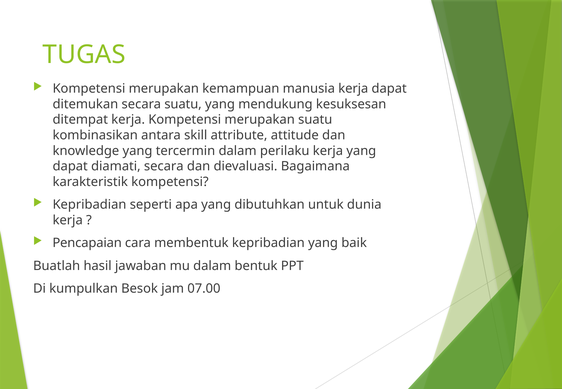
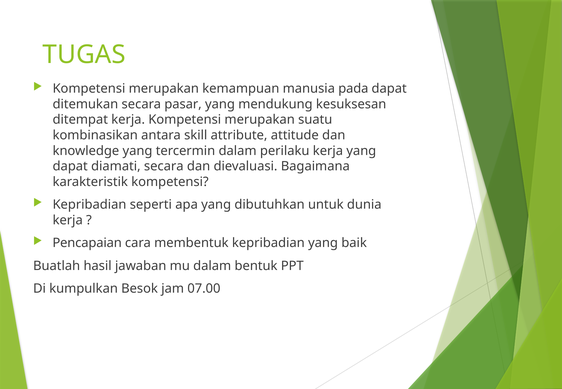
manusia kerja: kerja -> pada (353, 89)
secara suatu: suatu -> pasar (183, 104)
